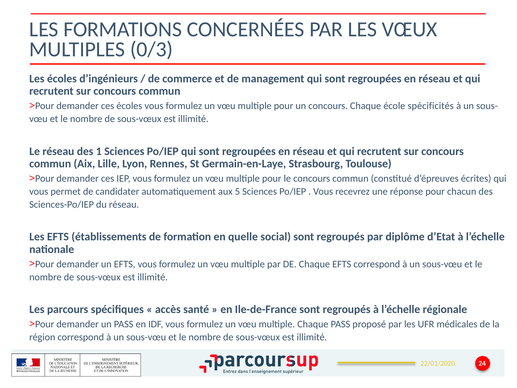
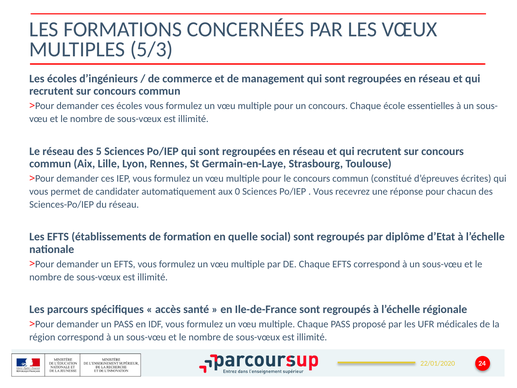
0/3: 0/3 -> 5/3 (152, 49)
spécificités: spécificités -> essentielles (431, 106)
1: 1 -> 5 (99, 151)
5: 5 -> 0 (237, 191)
